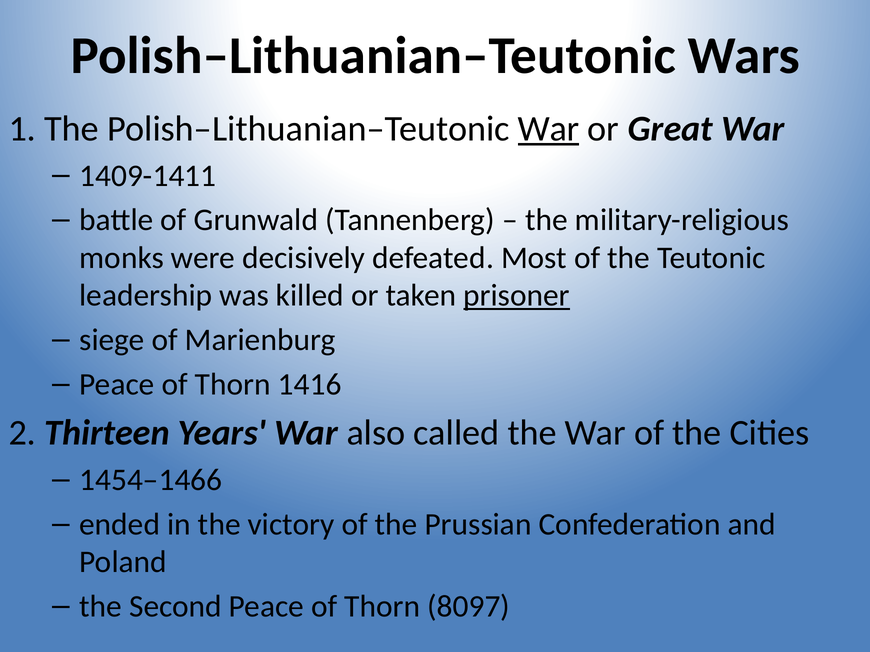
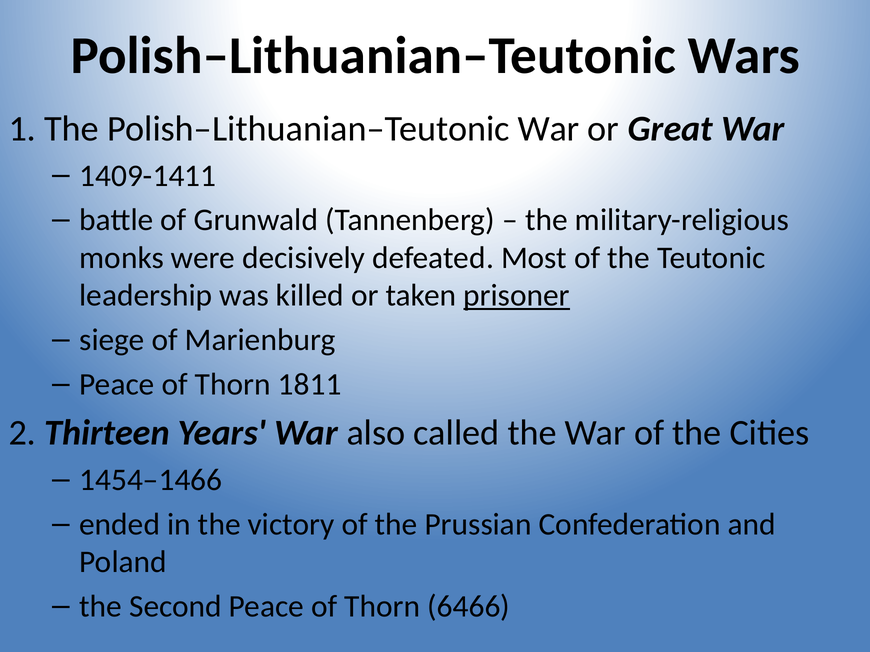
War underline: present -> none (549, 129)
1416: 1416 -> 1811 (310, 385)
8097: 8097 -> 6466 (469, 607)
